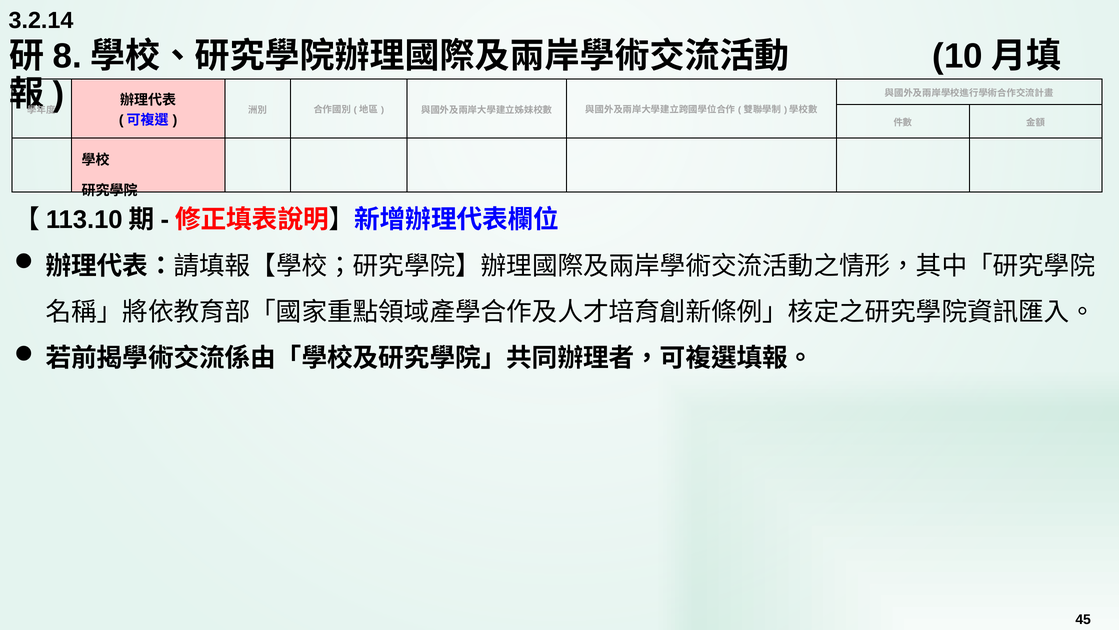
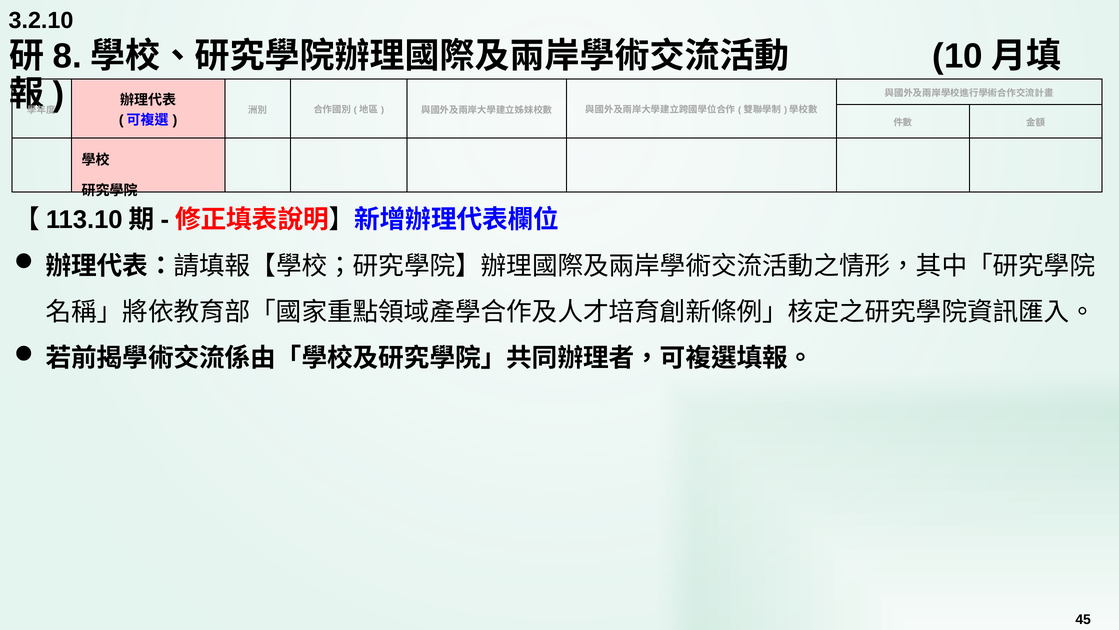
3.2.14: 3.2.14 -> 3.2.10 (41, 20)
